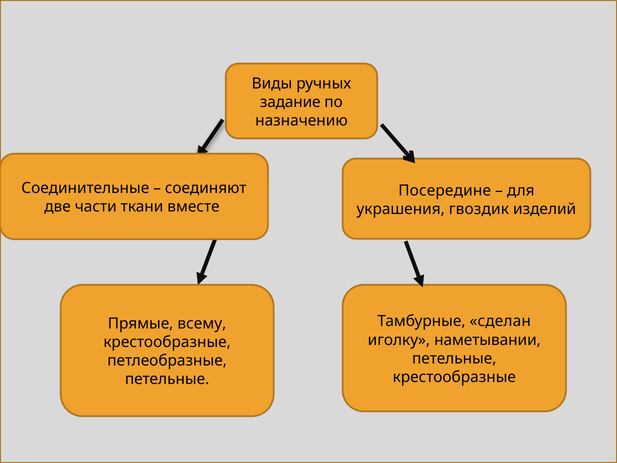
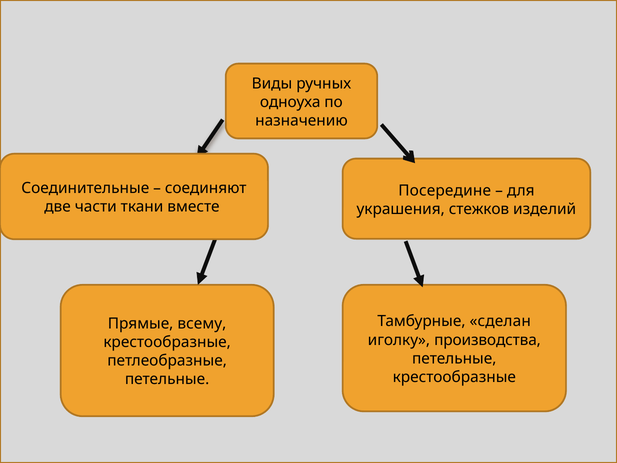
задание: задание -> одноуха (290, 102)
гвоздик: гвоздик -> стежков (479, 209)
наметывании: наметывании -> производства (488, 340)
